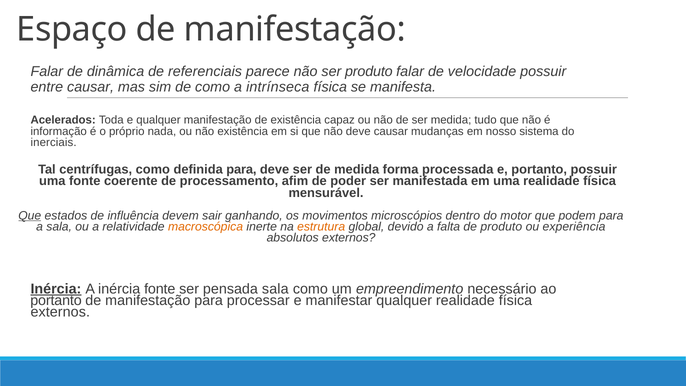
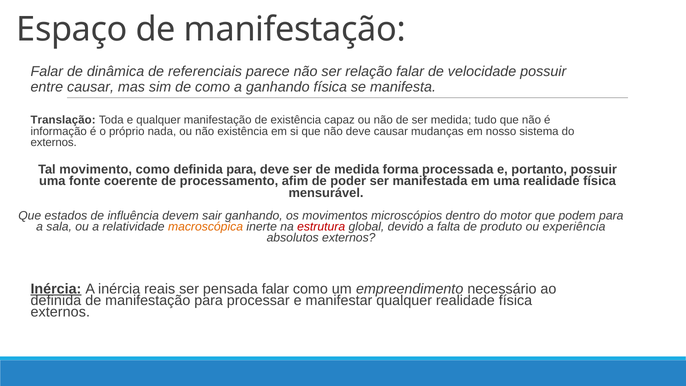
ser produto: produto -> relação (369, 72)
a intrínseca: intrínseca -> ganhando (278, 87)
Acelerados: Acelerados -> Translação (63, 120)
inerciais: inerciais -> externos (54, 143)
centrífugas: centrífugas -> movimento (96, 169)
Que underline: present -> none (30, 215)
estrutura colour: orange -> red (321, 226)
inércia fonte: fonte -> reais (160, 289)
pensada sala: sala -> falar (275, 289)
portanto: portanto -> definida (56, 300)
